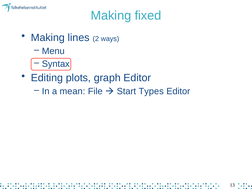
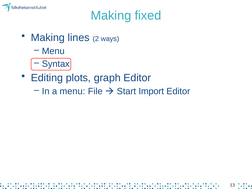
a mean: mean -> menu (72, 91)
Types: Types -> Import (151, 91)
